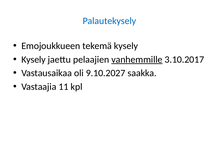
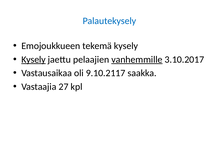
Kysely underline: none -> present (34, 60)
9.10.2027: 9.10.2027 -> 9.10.2117 (106, 73)
11: 11 -> 27 (64, 87)
